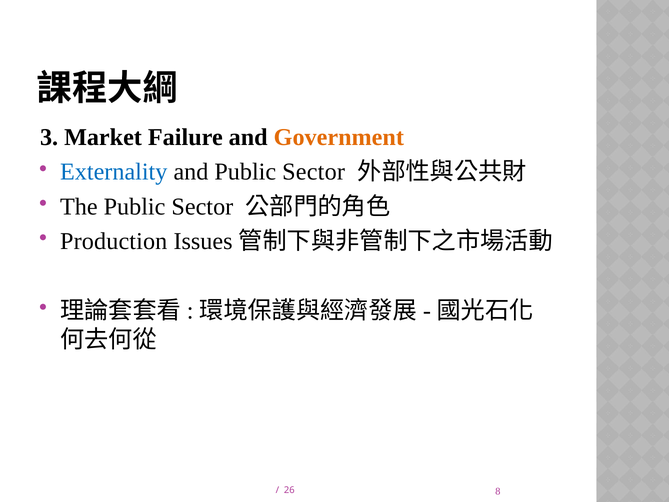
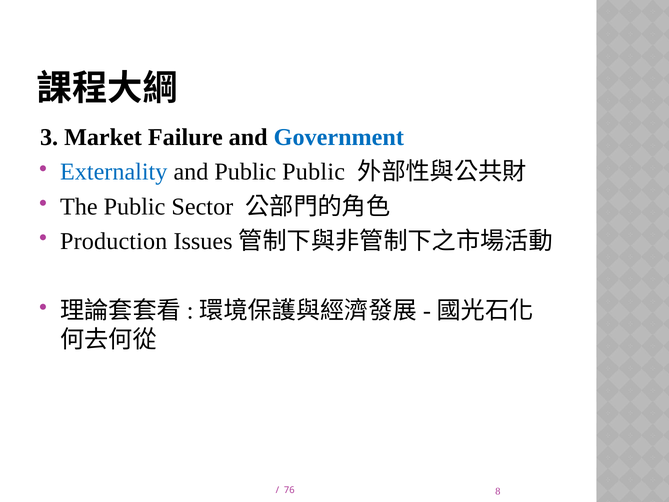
Government colour: orange -> blue (339, 137)
and Public Sector: Sector -> Public (314, 172)
26: 26 -> 76 (289, 490)
